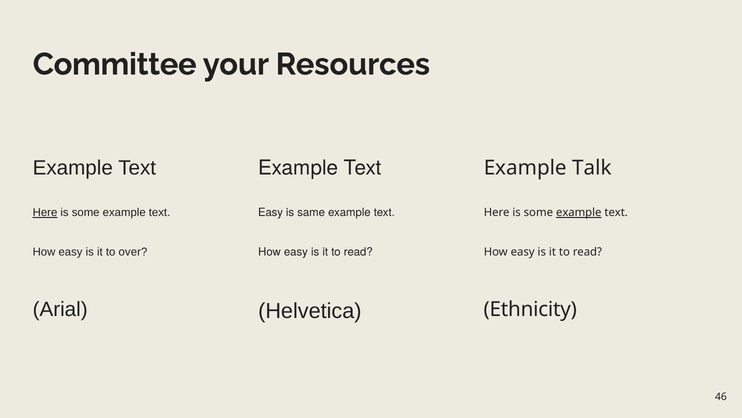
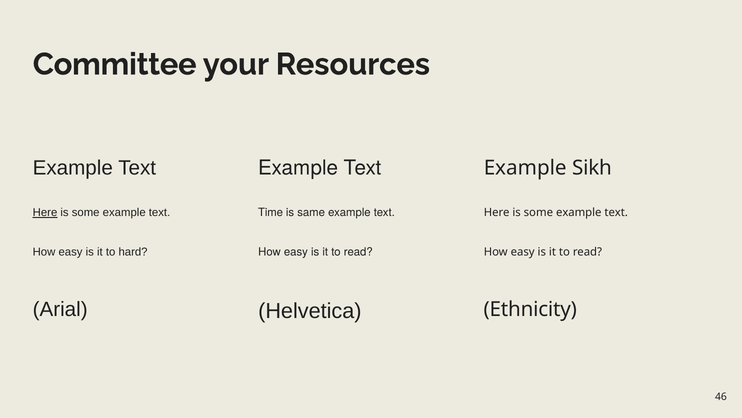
Talk: Talk -> Sikh (592, 168)
Easy: Easy -> Time (271, 212)
example underline: present -> none (579, 212)
over: over -> hard (133, 252)
